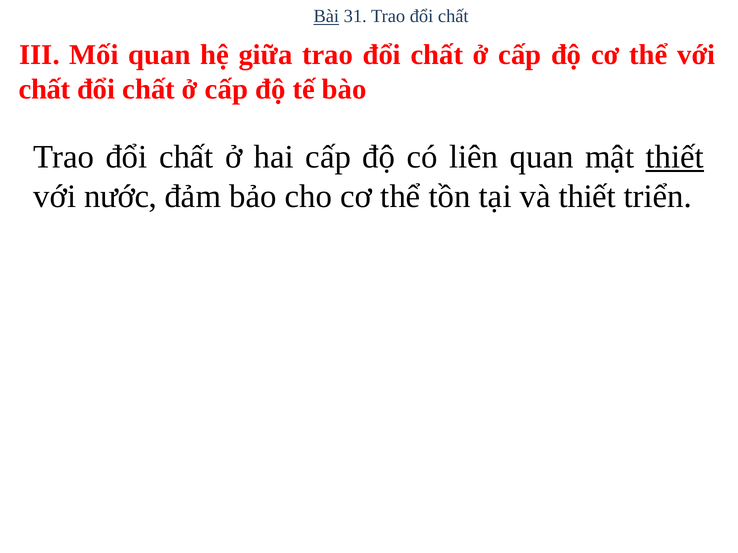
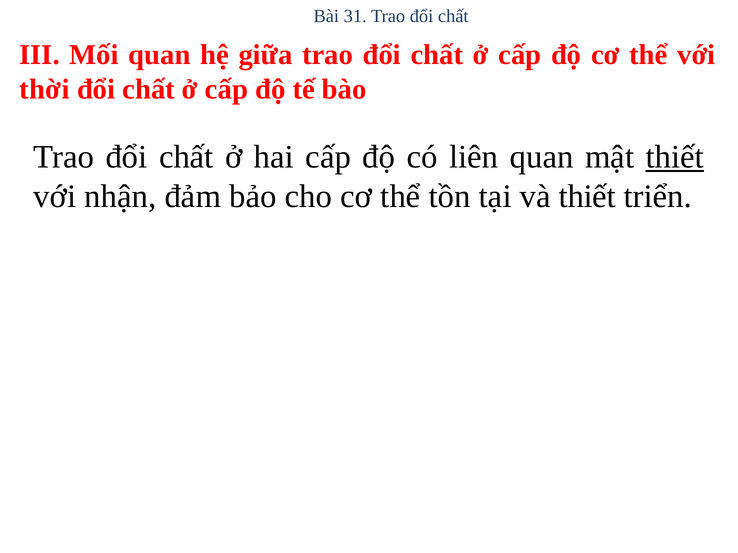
Bài underline: present -> none (326, 16)
chất: chất -> thời (44, 89)
nước: nước -> nhận (120, 196)
